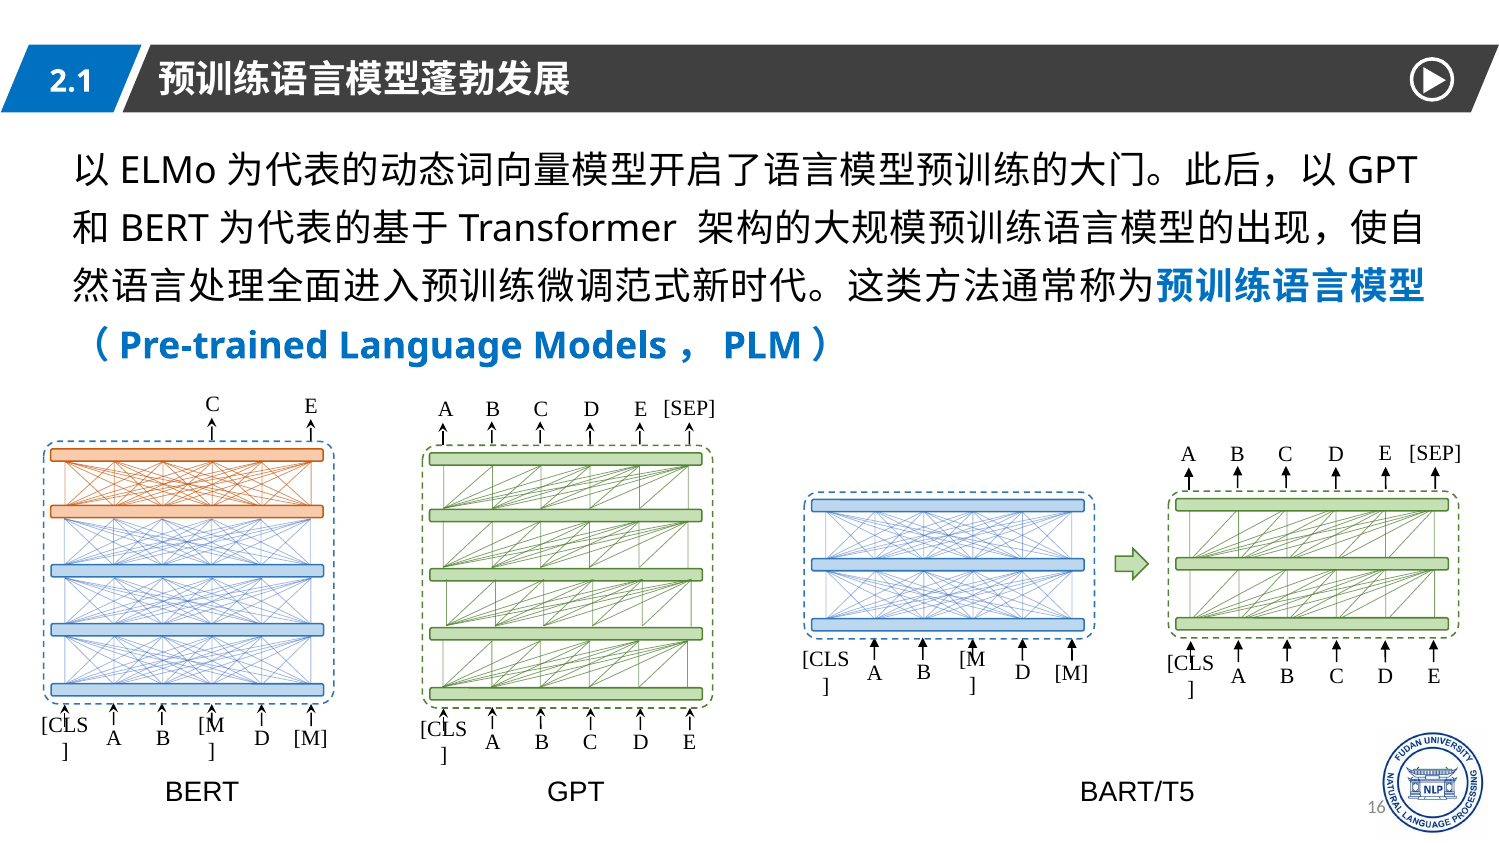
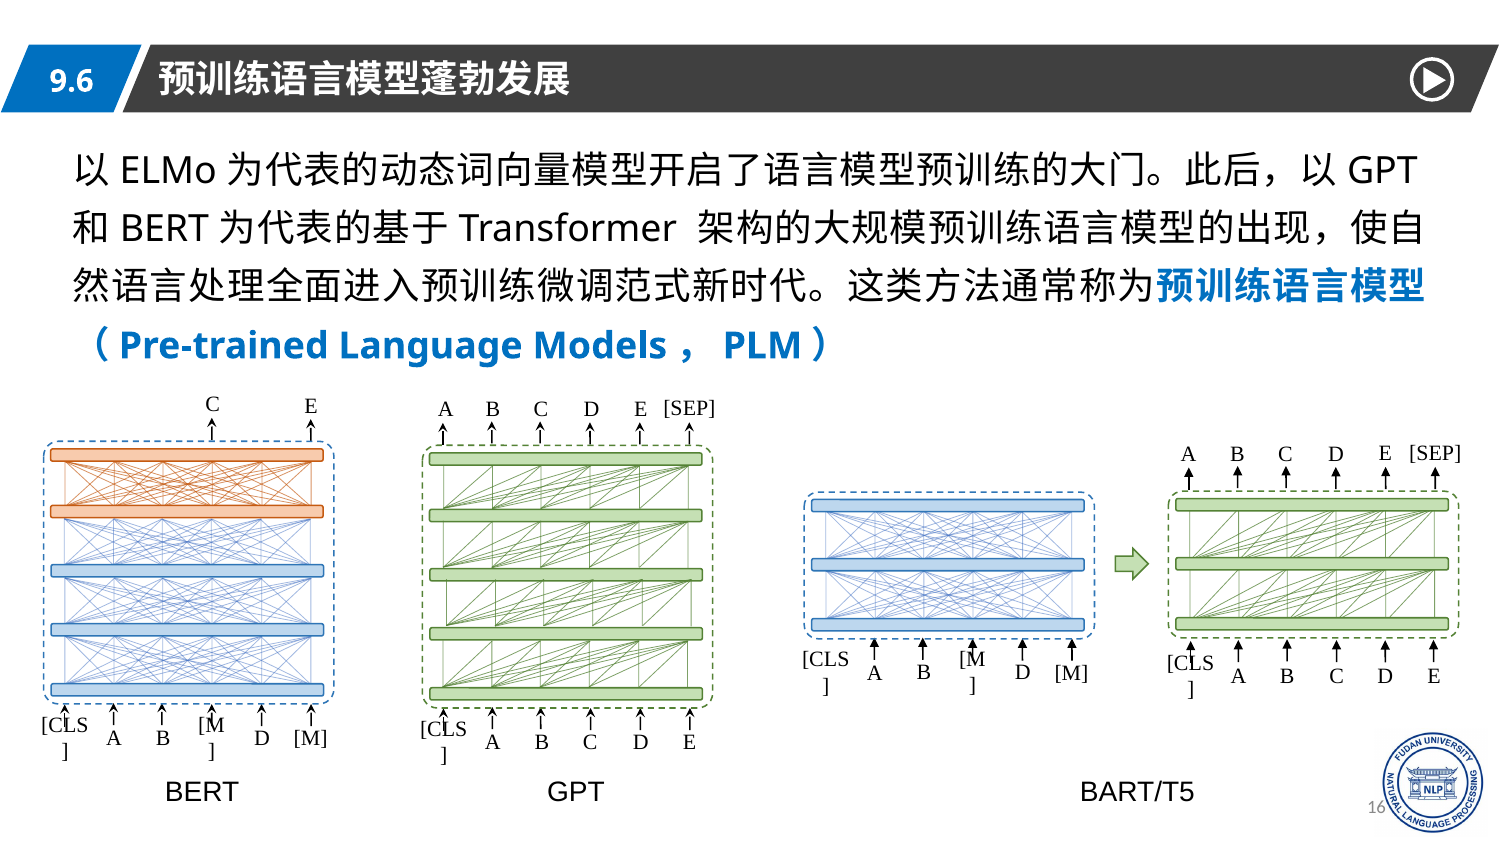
2.1: 2.1 -> 9.6 (72, 81)
